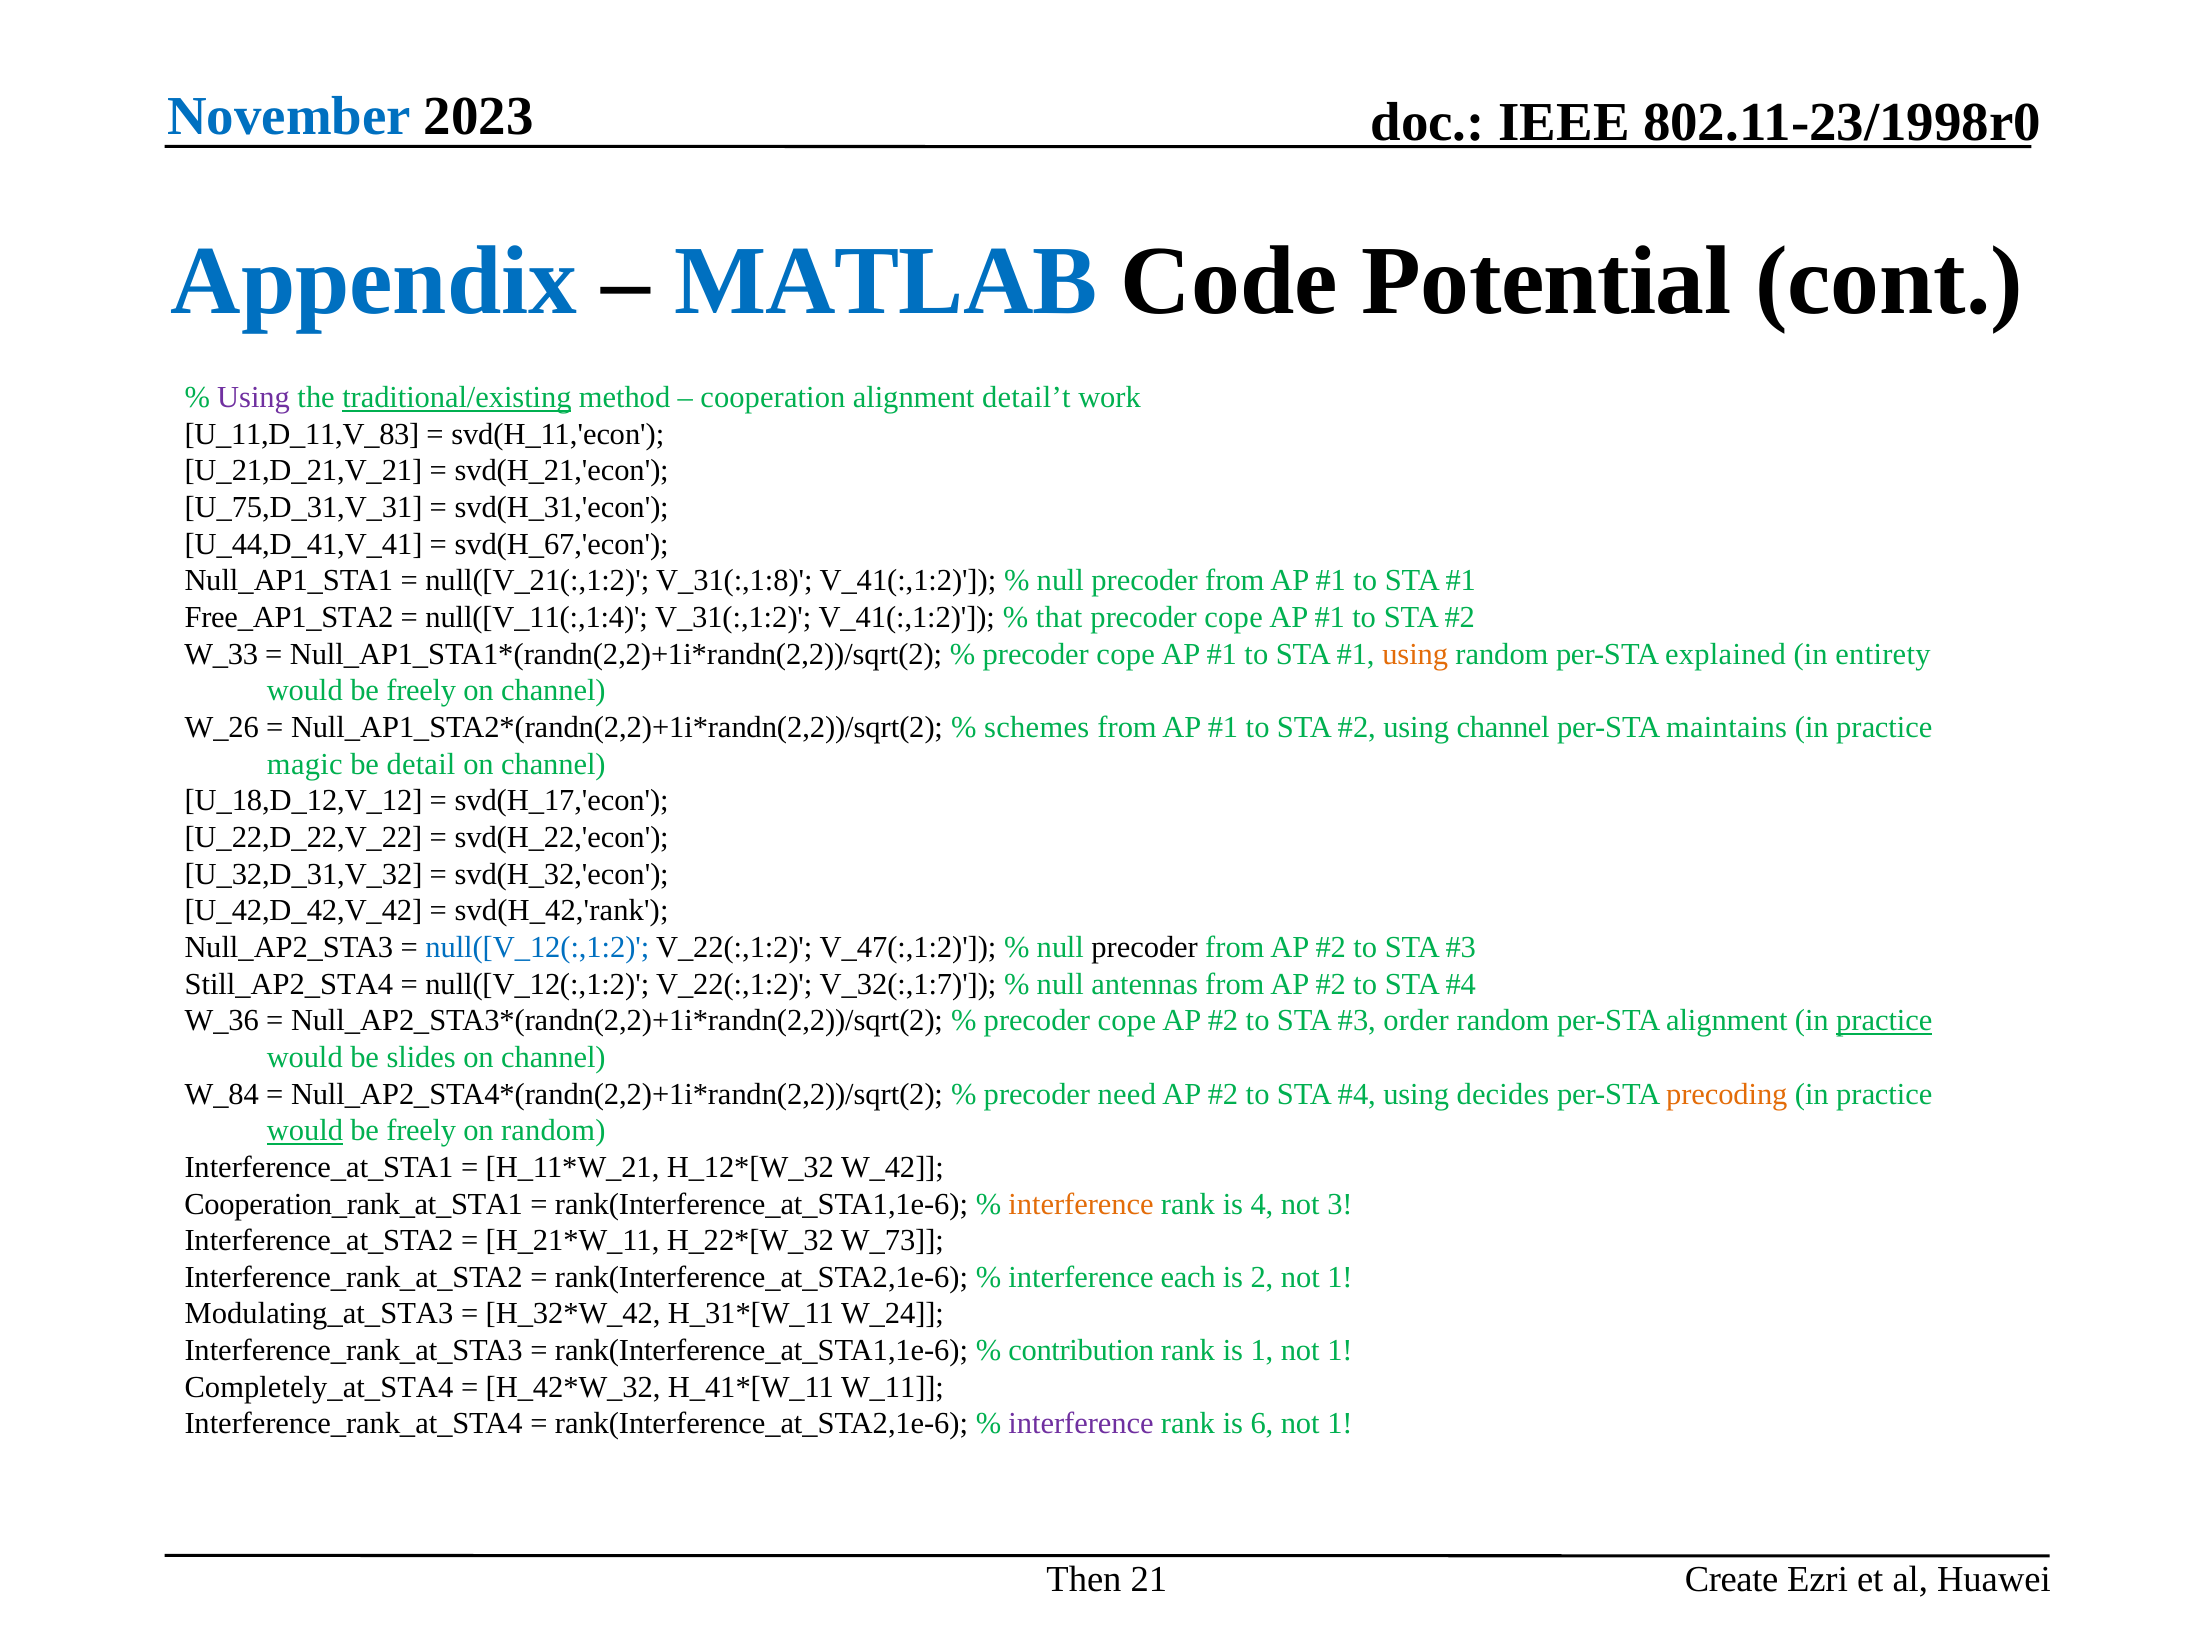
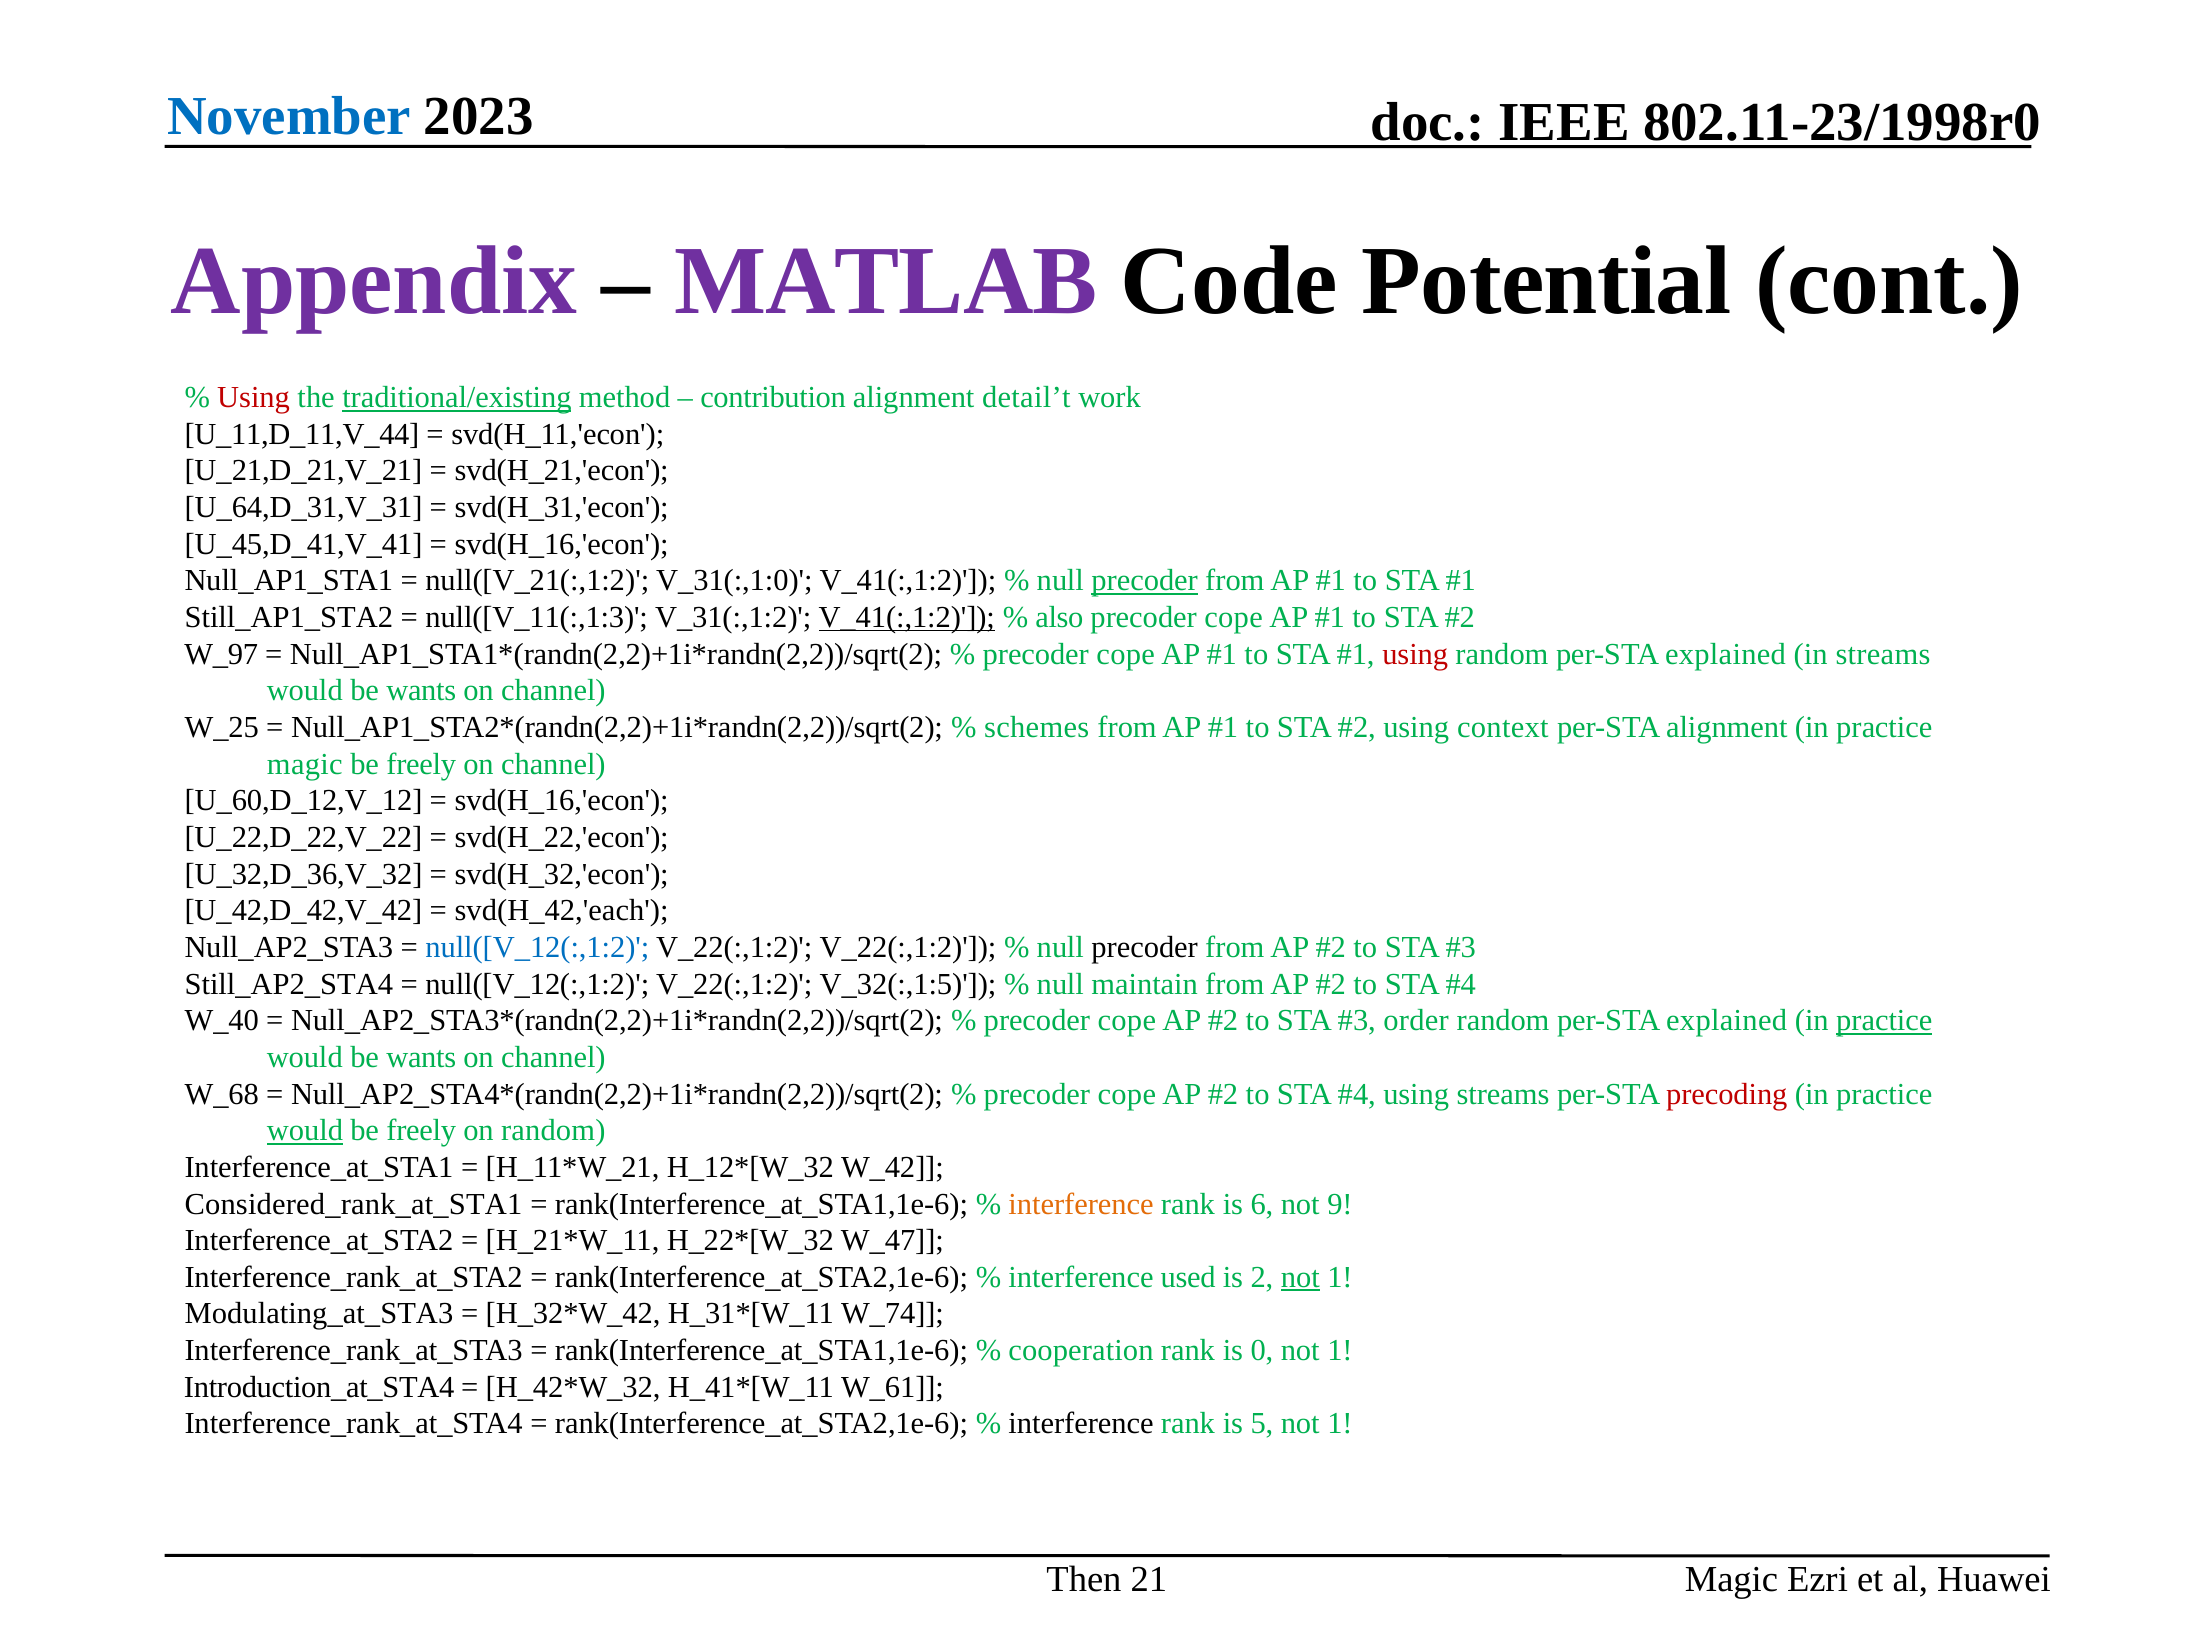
Appendix colour: blue -> purple (374, 281)
MATLAB colour: blue -> purple (886, 281)
Using colour: purple -> red (254, 397)
cooperation: cooperation -> contribution (773, 397)
U_11,D_11,V_83: U_11,D_11,V_83 -> U_11,D_11,V_44 (302, 434)
U_75,D_31,V_31: U_75,D_31,V_31 -> U_64,D_31,V_31 (304, 507)
U_44,D_41,V_41: U_44,D_41,V_41 -> U_45,D_41,V_41 (304, 544)
svd(H_67,'econ: svd(H_67,'econ -> svd(H_16,'econ (562, 544)
V_31(:,1:8: V_31(:,1:8 -> V_31(:,1:0 (734, 581)
precoder underline: none -> present (1145, 581)
Free_AP1_STA2: Free_AP1_STA2 -> Still_AP1_STA2 (289, 617)
null([V_11(:,1:4: null([V_11(:,1:4 -> null([V_11(:,1:3 (537, 617)
V_41(:,1:2 underline: none -> present (907, 617)
that: that -> also (1059, 617)
W_33: W_33 -> W_97 (221, 654)
using colour: orange -> red (1415, 654)
in entirety: entirety -> streams (1883, 654)
freely: freely -> wants (421, 691)
W_26: W_26 -> W_25 (222, 727)
using channel: channel -> context (1503, 727)
per-STA maintains: maintains -> alignment (1727, 727)
detail: detail -> freely (421, 764)
U_18,D_12,V_12: U_18,D_12,V_12 -> U_60,D_12,V_12 (304, 801)
svd(H_17,'econ: svd(H_17,'econ -> svd(H_16,'econ (562, 801)
U_32,D_31,V_32: U_32,D_31,V_32 -> U_32,D_36,V_32 (304, 874)
svd(H_42,'rank: svd(H_42,'rank -> svd(H_42,'each (562, 911)
V_22(:,1:2 V_47(:,1:2: V_47(:,1:2 -> V_22(:,1:2 (908, 947)
V_32(:,1:7: V_32(:,1:7 -> V_32(:,1:5 (908, 984)
antennas: antennas -> maintain (1145, 984)
W_36: W_36 -> W_40 (222, 1021)
alignment: alignment -> explained (1727, 1021)
slides: slides -> wants (421, 1057)
W_84: W_84 -> W_68 (222, 1094)
need: need -> cope (1127, 1094)
using decides: decides -> streams (1503, 1094)
precoding colour: orange -> red (1727, 1094)
Cooperation_rank_at_STA1: Cooperation_rank_at_STA1 -> Considered_rank_at_STA1 (353, 1204)
4: 4 -> 6 (1262, 1204)
3: 3 -> 9 (1340, 1204)
W_73: W_73 -> W_47 (892, 1241)
each: each -> used (1188, 1277)
not underline: none -> present (1300, 1277)
W_24: W_24 -> W_74 (892, 1314)
contribution: contribution -> cooperation (1081, 1351)
is 1: 1 -> 0 (1262, 1351)
Completely_at_STA4: Completely_at_STA4 -> Introduction_at_STA4 (319, 1387)
W_11: W_11 -> W_61 (892, 1387)
interference colour: purple -> black (1081, 1424)
6: 6 -> 5 (1262, 1424)
Create: Create -> Magic (1731, 1580)
